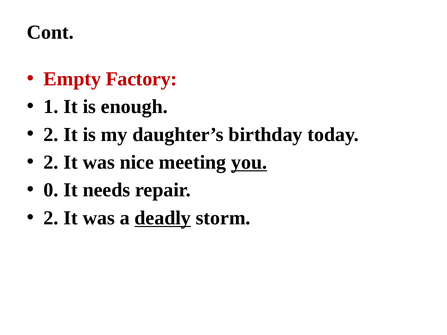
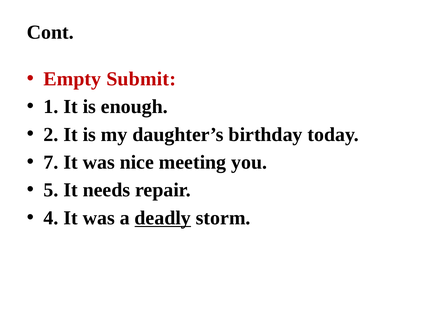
Factory: Factory -> Submit (141, 79)
2: 2 -> 7 (51, 162)
you underline: present -> none (249, 162)
0: 0 -> 5 (51, 190)
2: 2 -> 4 (51, 218)
